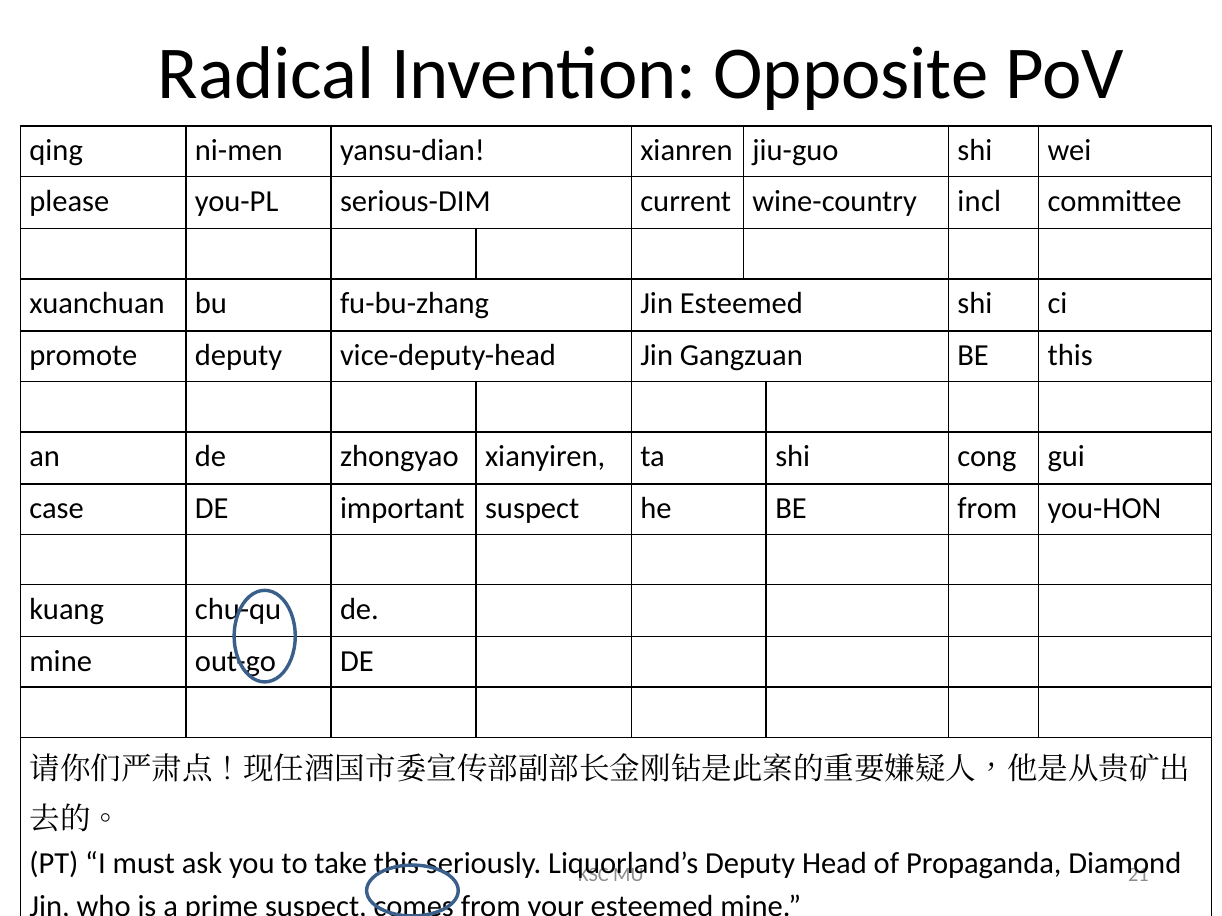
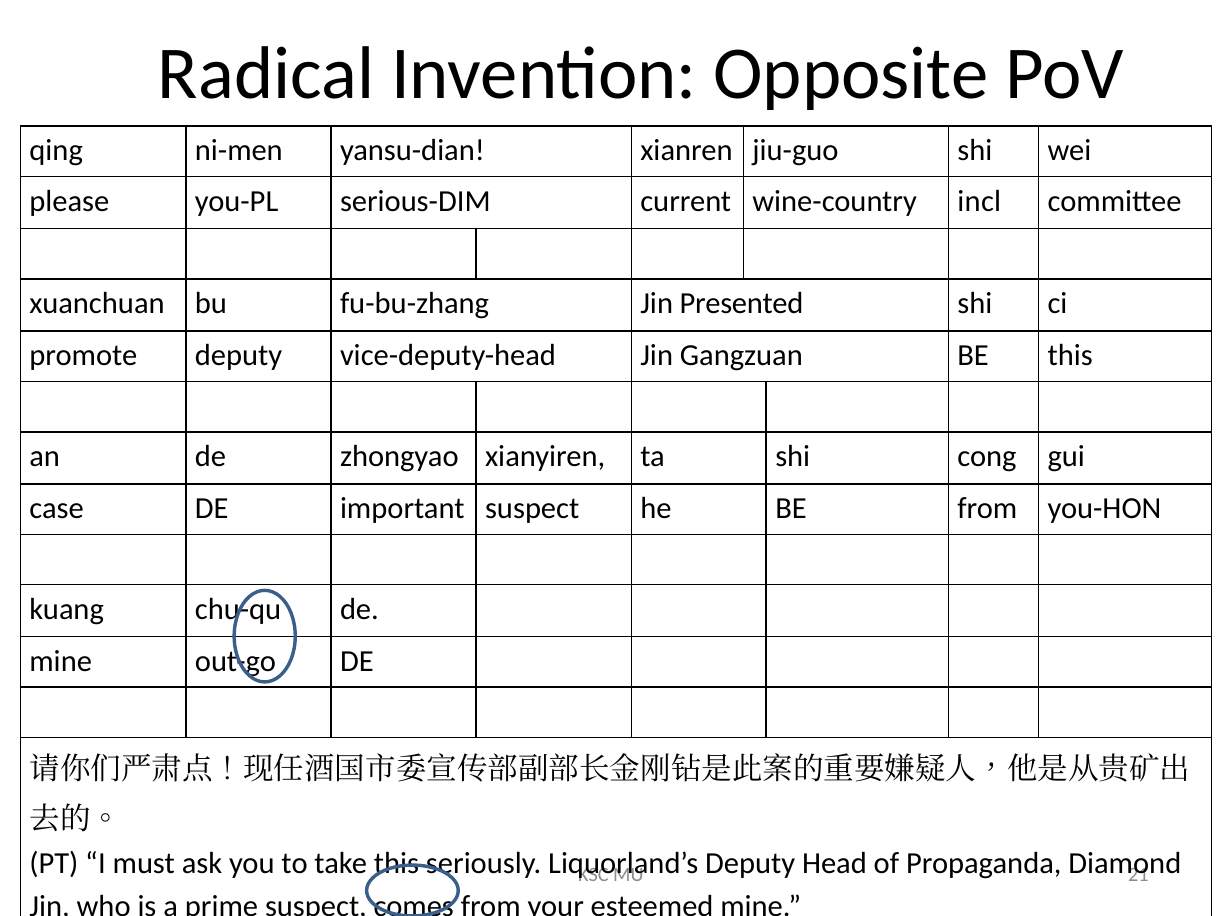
Jin Esteemed: Esteemed -> Presented (742, 304)
